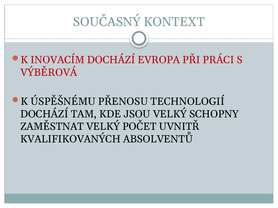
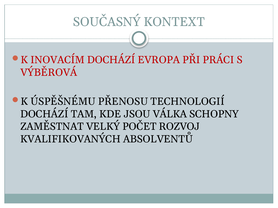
JSOU VELKÝ: VELKÝ -> VÁLKA (170, 114)
UVNITŘ: UVNITŘ -> ROZVOJ (179, 127)
